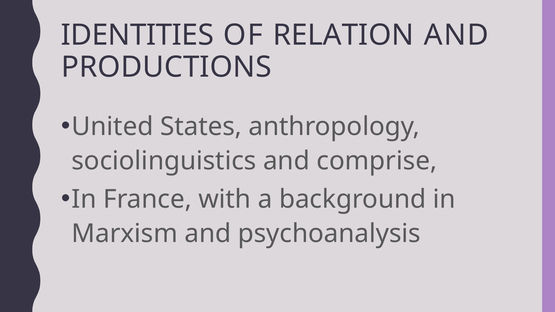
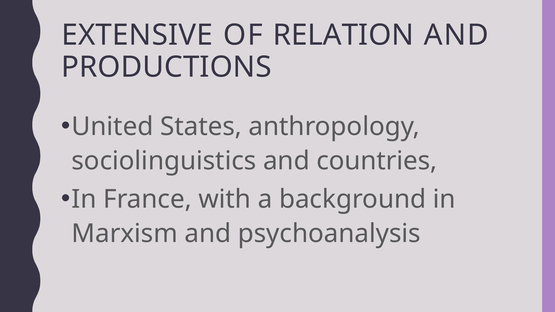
IDENTITIES: IDENTITIES -> EXTENSIVE (137, 35)
comprise: comprise -> countries (377, 161)
